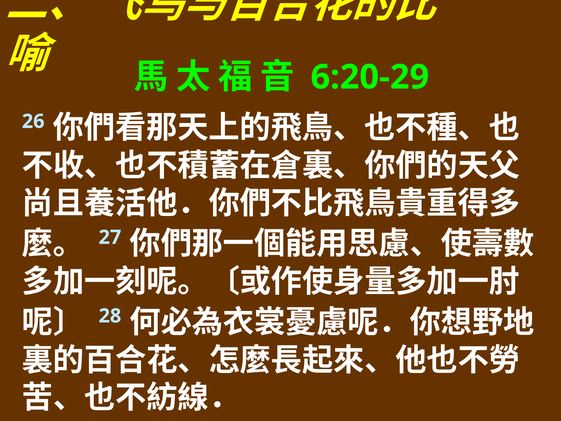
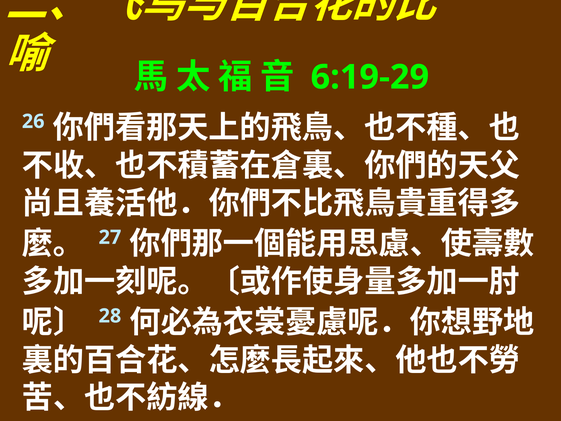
6:20-29: 6:20-29 -> 6:19-29 (370, 77)
